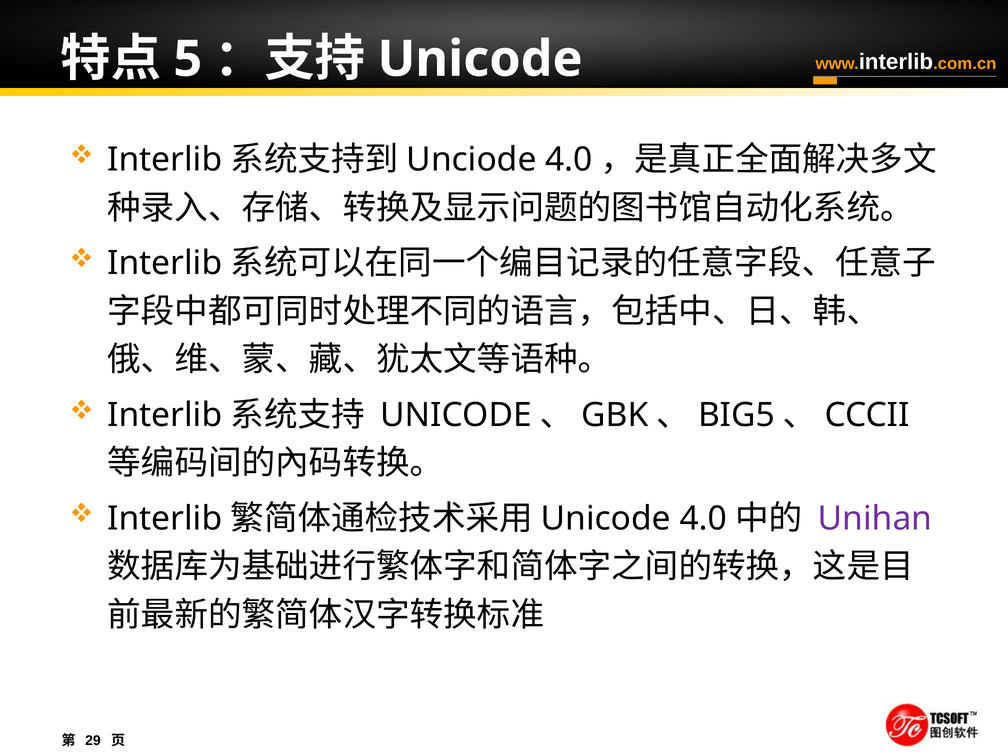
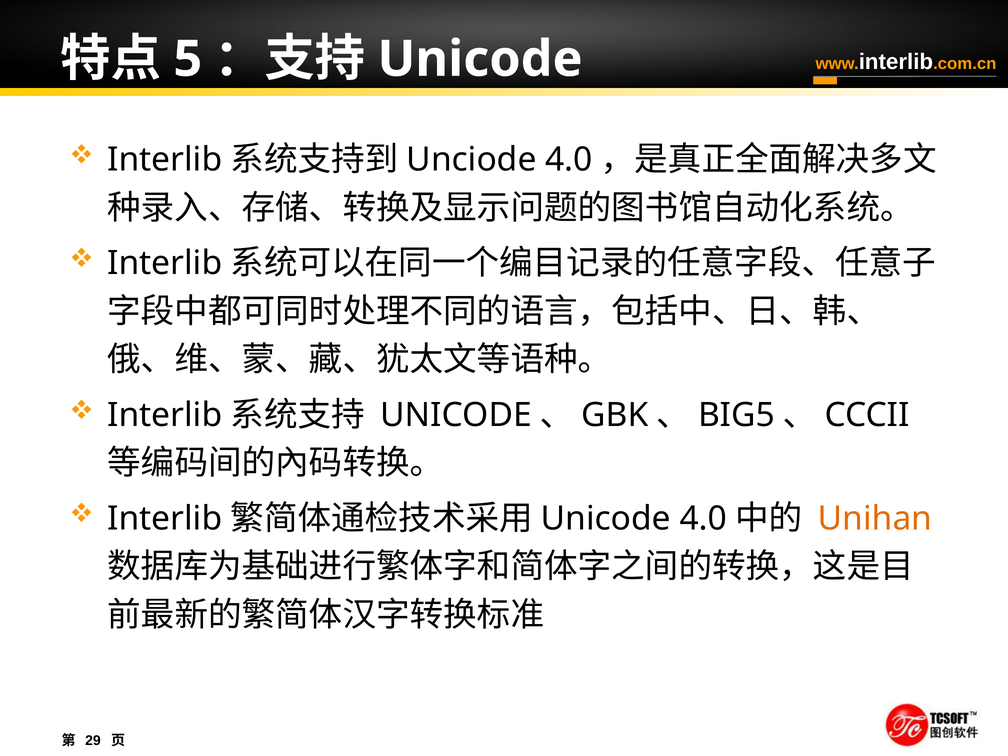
Unihan colour: purple -> orange (875, 518)
